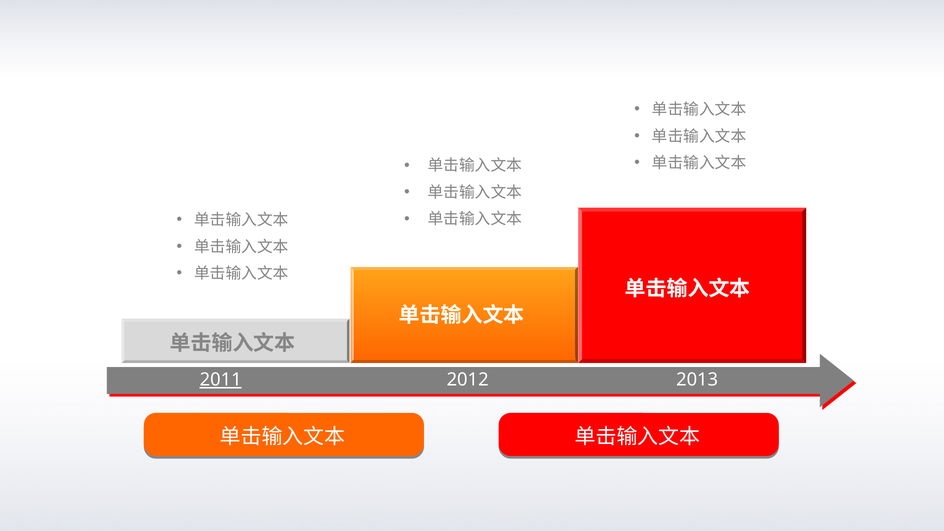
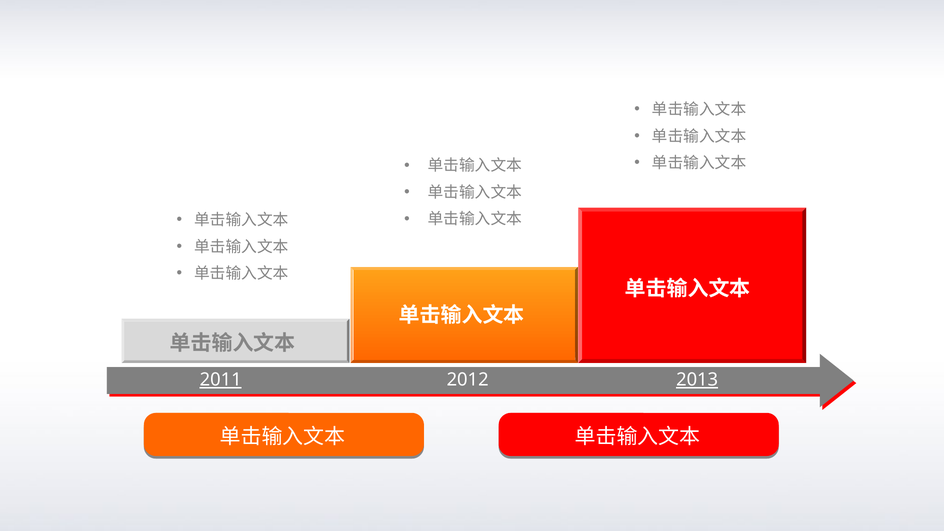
2013 underline: none -> present (697, 380)
